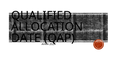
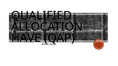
DATE: DATE -> HAVE (26, 38)
